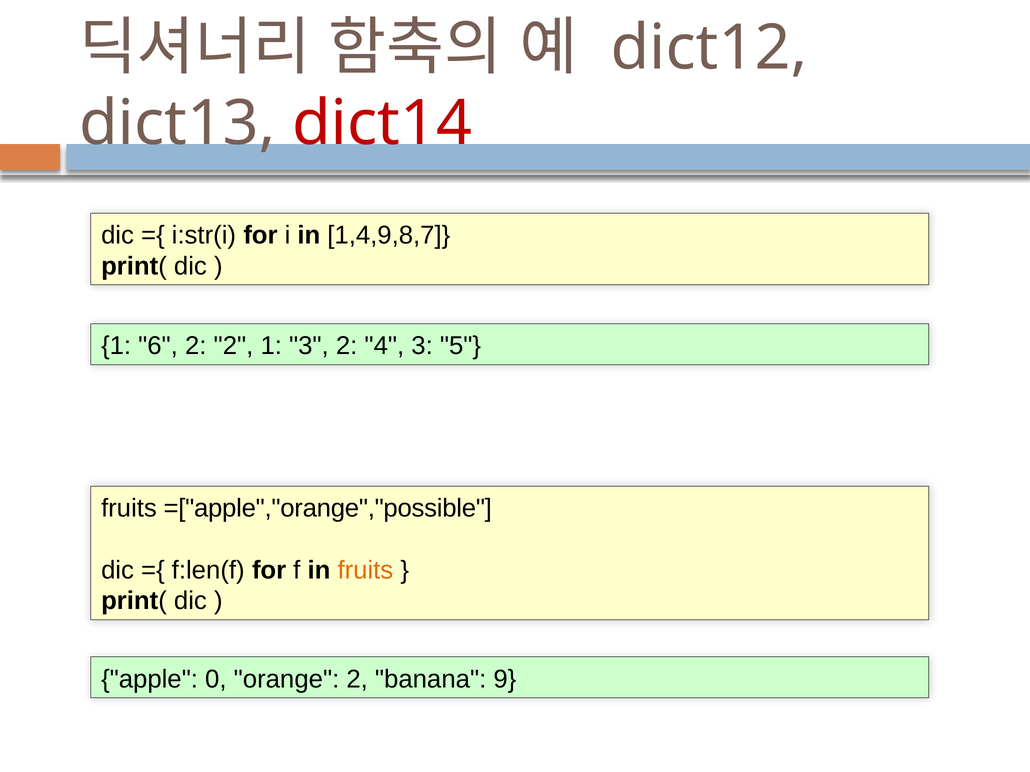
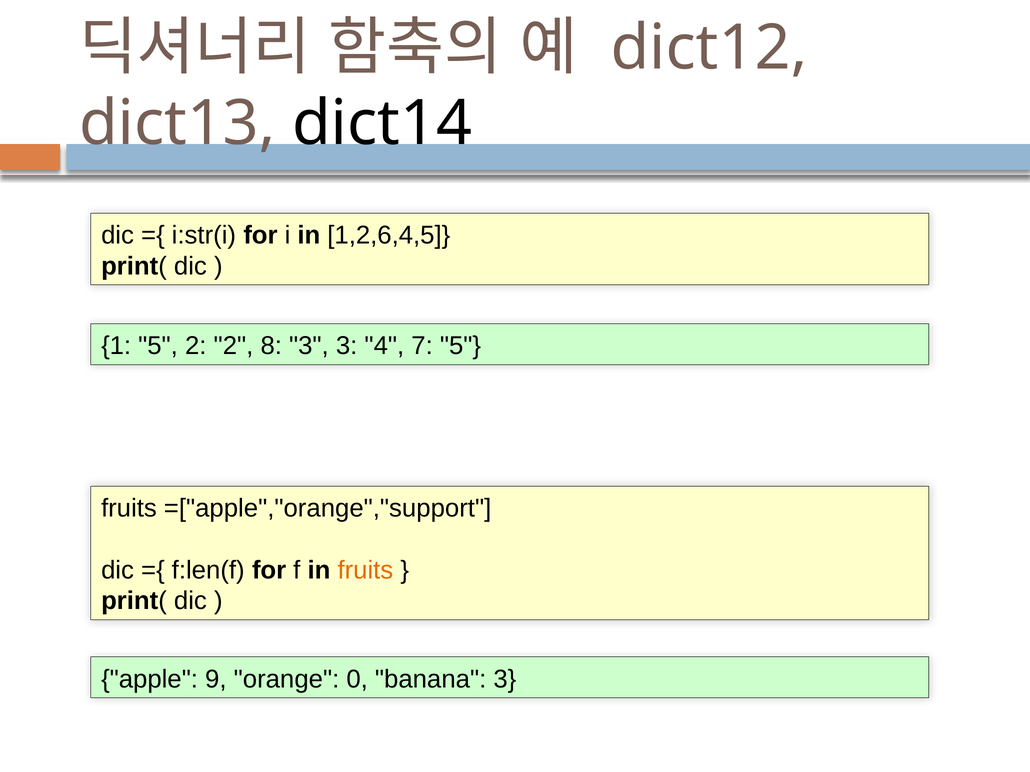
dict14 colour: red -> black (382, 124)
1,4,9,8,7: 1,4,9,8,7 -> 1,2,6,4,5 (389, 236)
1 6: 6 -> 5 (158, 346)
2 1: 1 -> 8 (271, 346)
3 2: 2 -> 3 (347, 346)
4 3: 3 -> 7 (422, 346)
=["apple","orange","possible: =["apple","orange","possible -> =["apple","orange","support (328, 509)
0: 0 -> 9 (216, 680)
orange 2: 2 -> 0 (357, 680)
banana 9: 9 -> 3 (505, 680)
